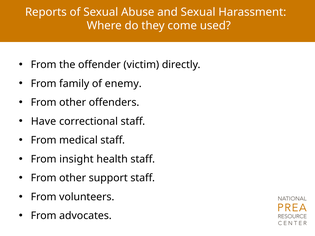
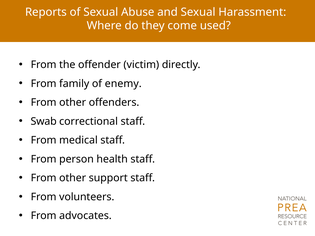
Have: Have -> Swab (44, 121)
insight: insight -> person (76, 159)
